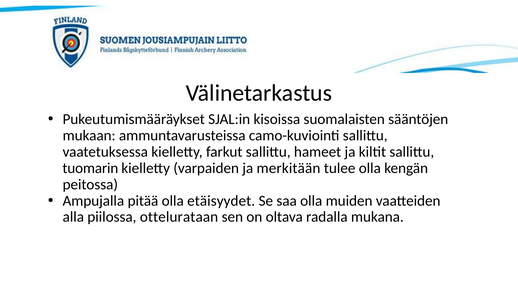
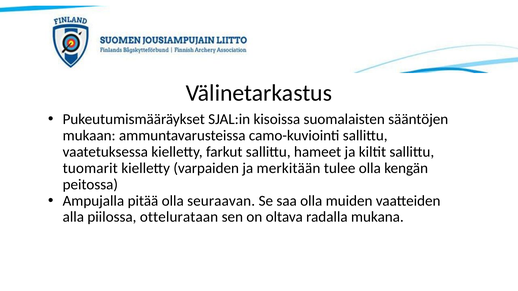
tuomarin: tuomarin -> tuomarit (90, 168)
etäisyydet: etäisyydet -> seuraavan (221, 201)
